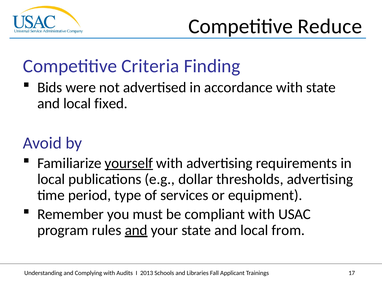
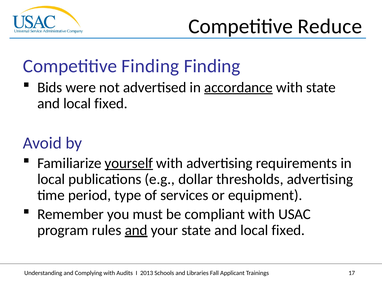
Competitive Criteria: Criteria -> Finding (150, 66)
accordance underline: none -> present (239, 88)
from: from -> fixed (288, 231)
